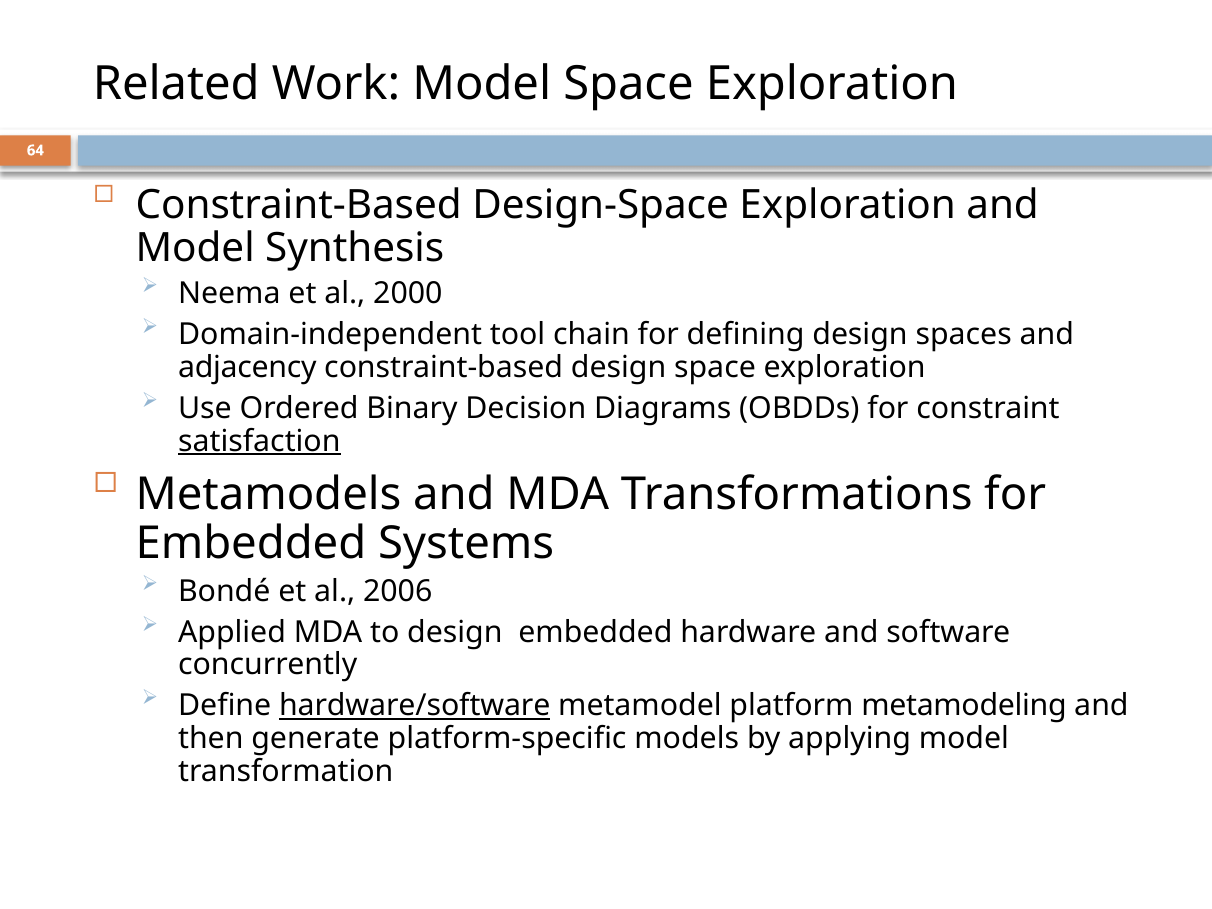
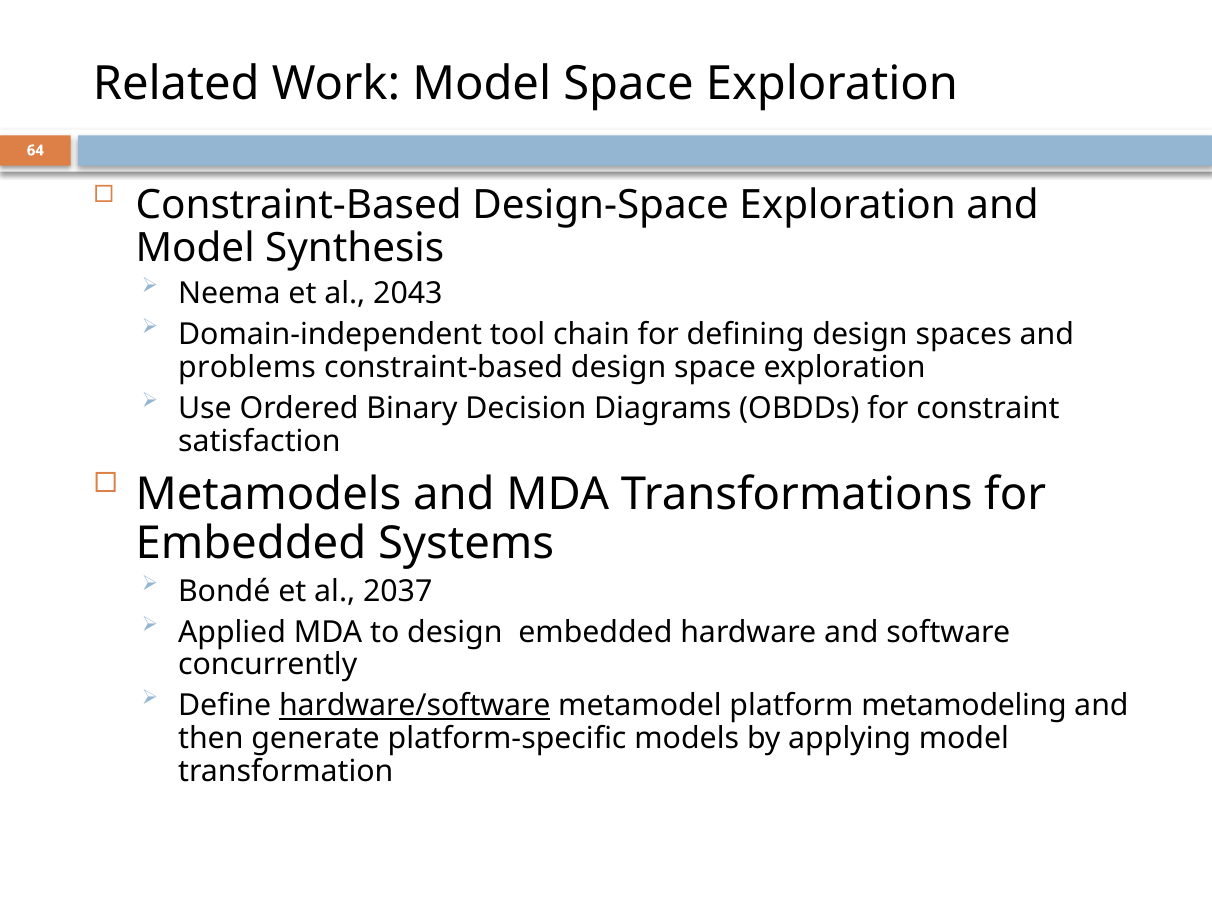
2000: 2000 -> 2043 (408, 294)
adjacency: adjacency -> problems (247, 367)
satisfaction underline: present -> none (259, 441)
2006: 2006 -> 2037 (398, 591)
